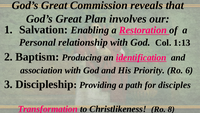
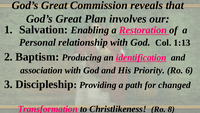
disciples: disciples -> changed (174, 85)
